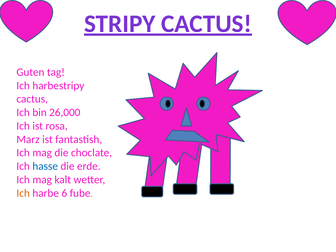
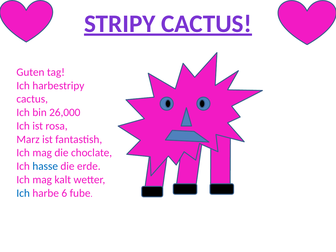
Ich colour: orange -> blue (23, 193)
